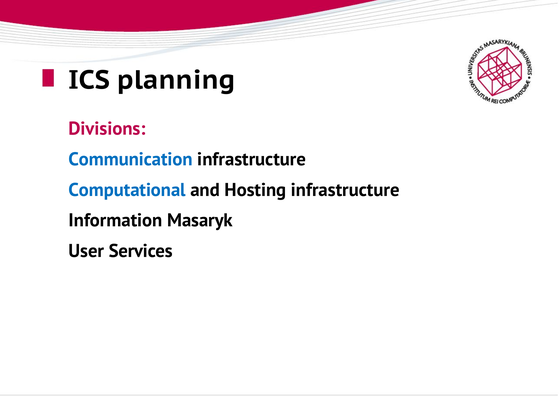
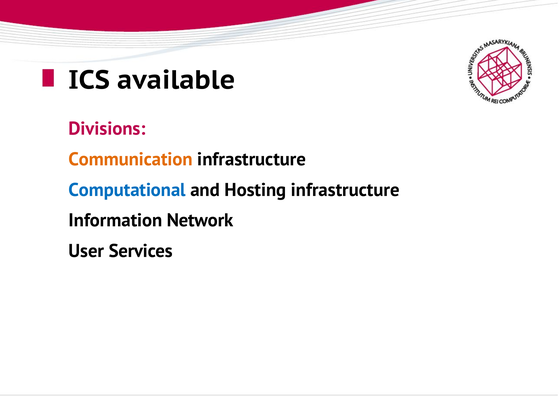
planning: planning -> available (176, 80)
Communication colour: blue -> orange (131, 159)
Masaryk: Masaryk -> Network (200, 220)
